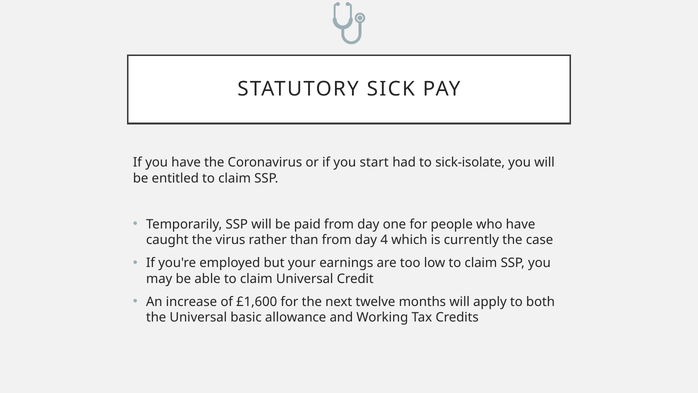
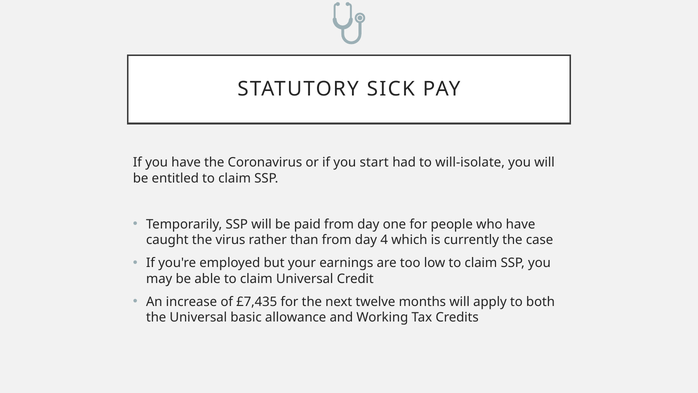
sick-isolate: sick-isolate -> will-isolate (470, 162)
£1,600: £1,600 -> £7,435 (257, 301)
